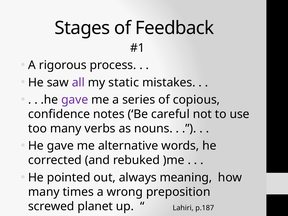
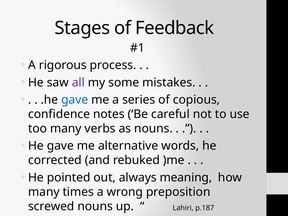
static: static -> some (124, 82)
gave colour: purple -> blue (75, 100)
screwed planet: planet -> nouns (95, 206)
